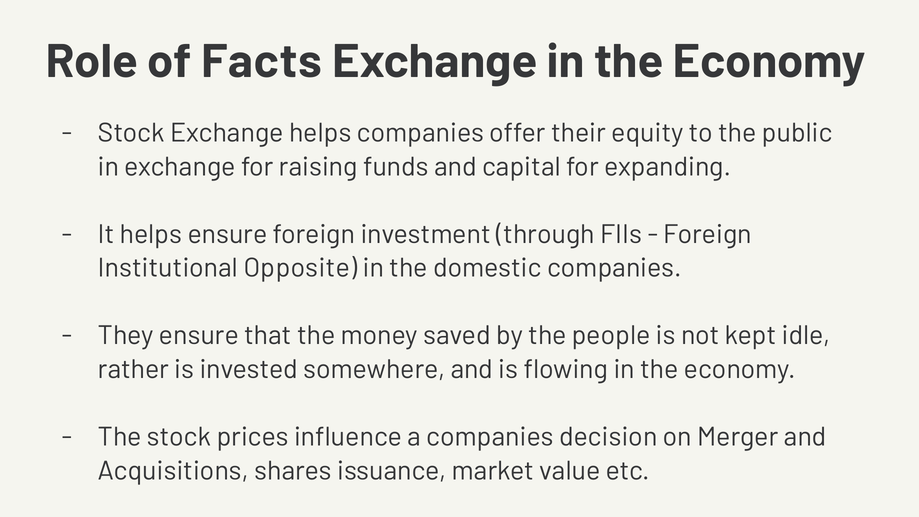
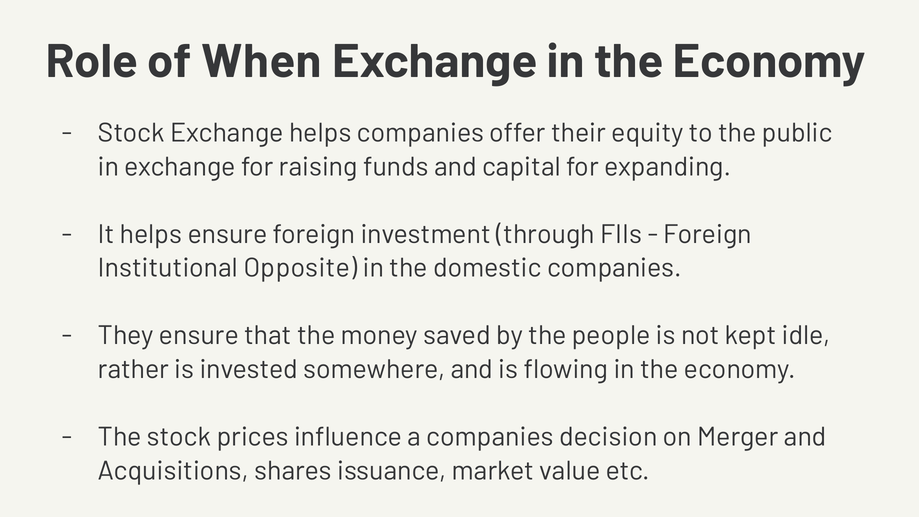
Facts: Facts -> When (262, 62)
